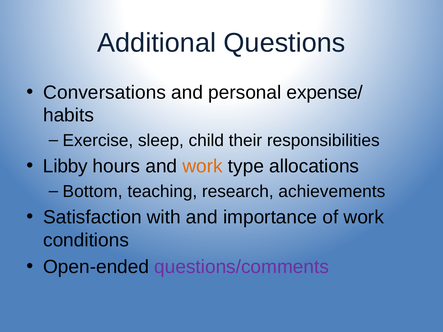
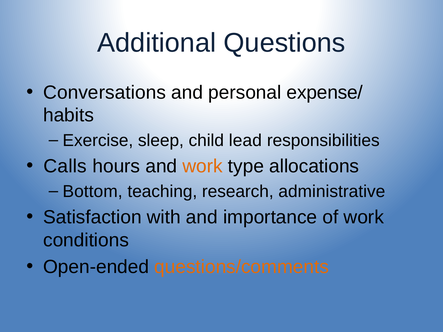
their: their -> lead (245, 141)
Libby: Libby -> Calls (65, 166)
achievements: achievements -> administrative (332, 192)
questions/comments colour: purple -> orange (242, 267)
